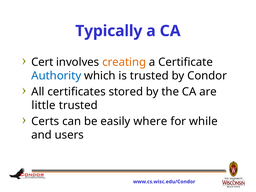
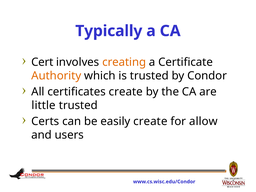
Authority colour: blue -> orange (56, 76)
certificates stored: stored -> create (126, 92)
easily where: where -> create (150, 121)
while: while -> allow (203, 121)
